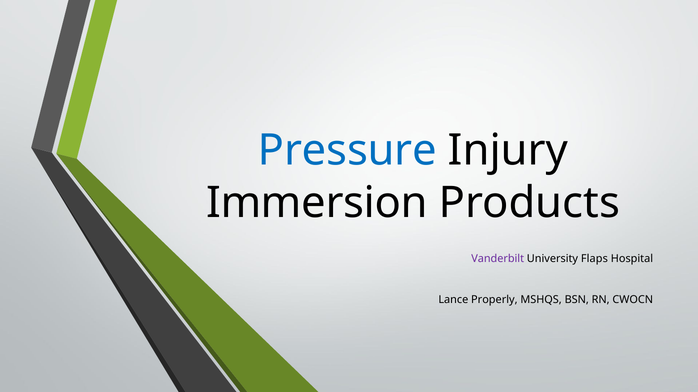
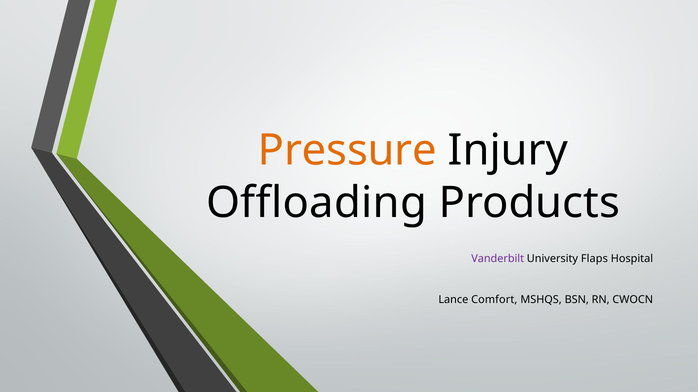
Pressure colour: blue -> orange (347, 151)
Immersion: Immersion -> Offloading (317, 203)
Properly: Properly -> Comfort (494, 300)
